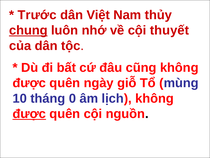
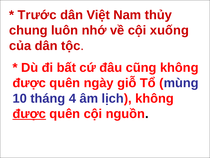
chung underline: present -> none (28, 30)
thuyết: thuyết -> xuống (169, 30)
0: 0 -> 4 (72, 98)
